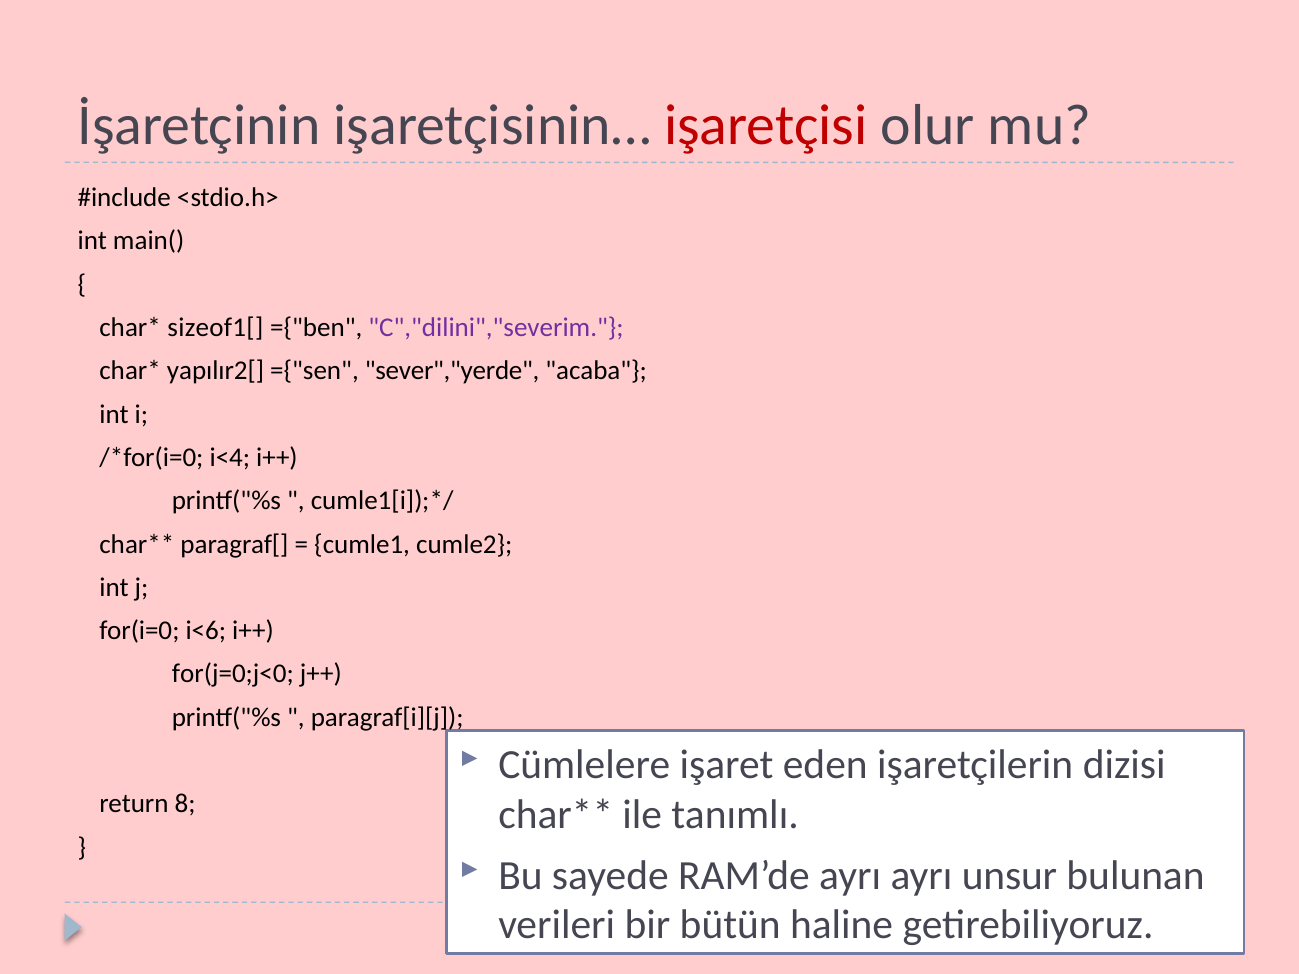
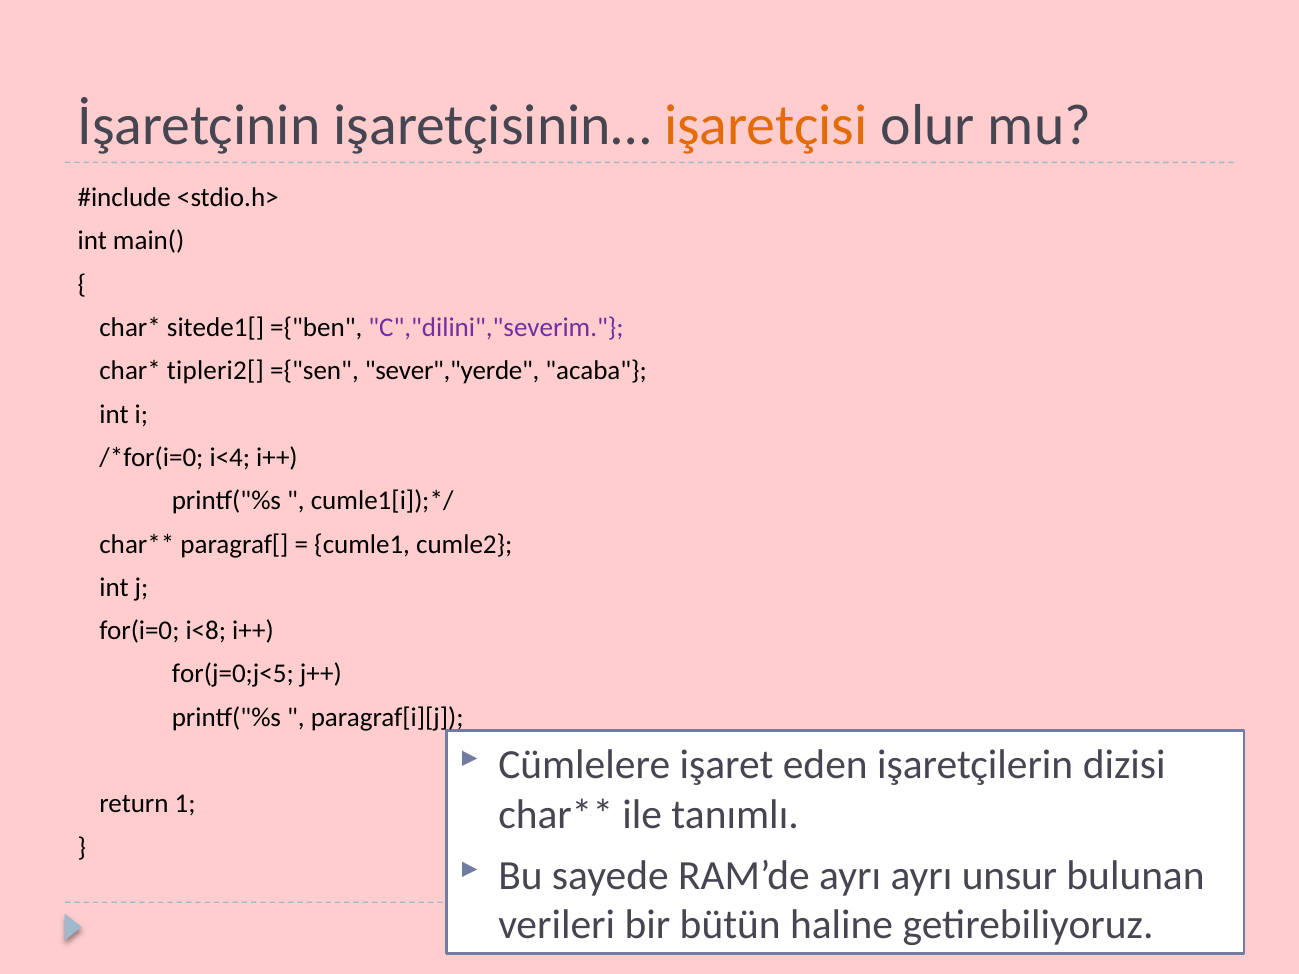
işaretçisi colour: red -> orange (766, 125)
sizeof1[: sizeof1[ -> sitede1[ (216, 328)
yapılır2[: yapılır2[ -> tipleri2[ (215, 371)
i<6: i<6 -> i<8 (206, 631)
for(j=0;j<0: for(j=0;j<0 -> for(j=0;j<5 (233, 674)
8: 8 -> 1 (185, 804)
